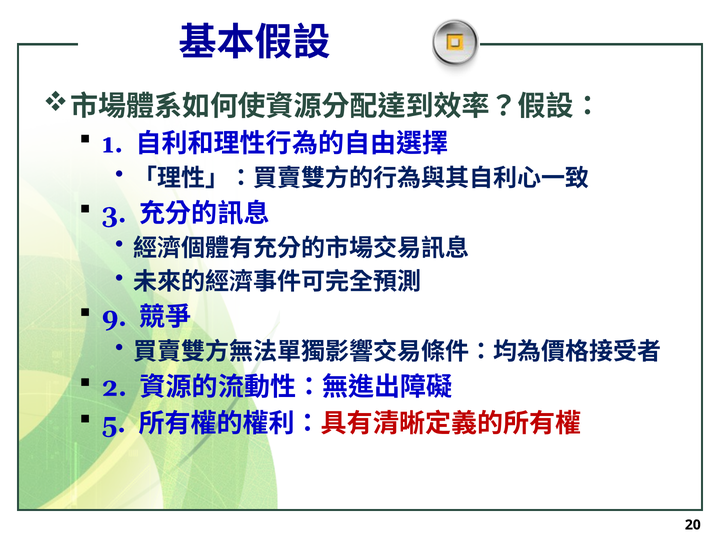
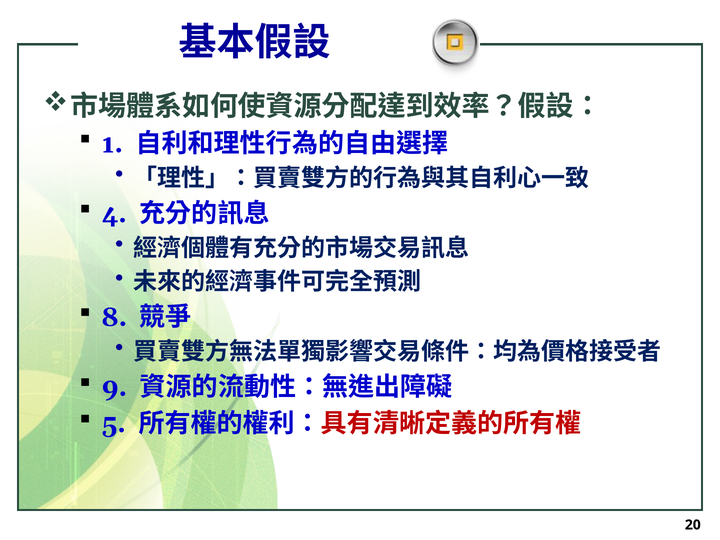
3: 3 -> 4 (114, 214)
9: 9 -> 8 (114, 317)
2: 2 -> 9 (114, 387)
